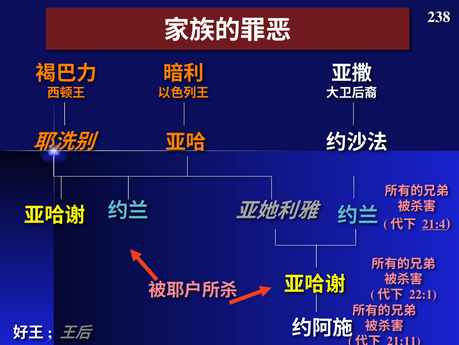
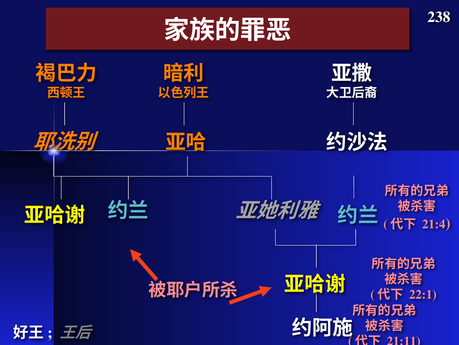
21:4 underline: present -> none (434, 224)
